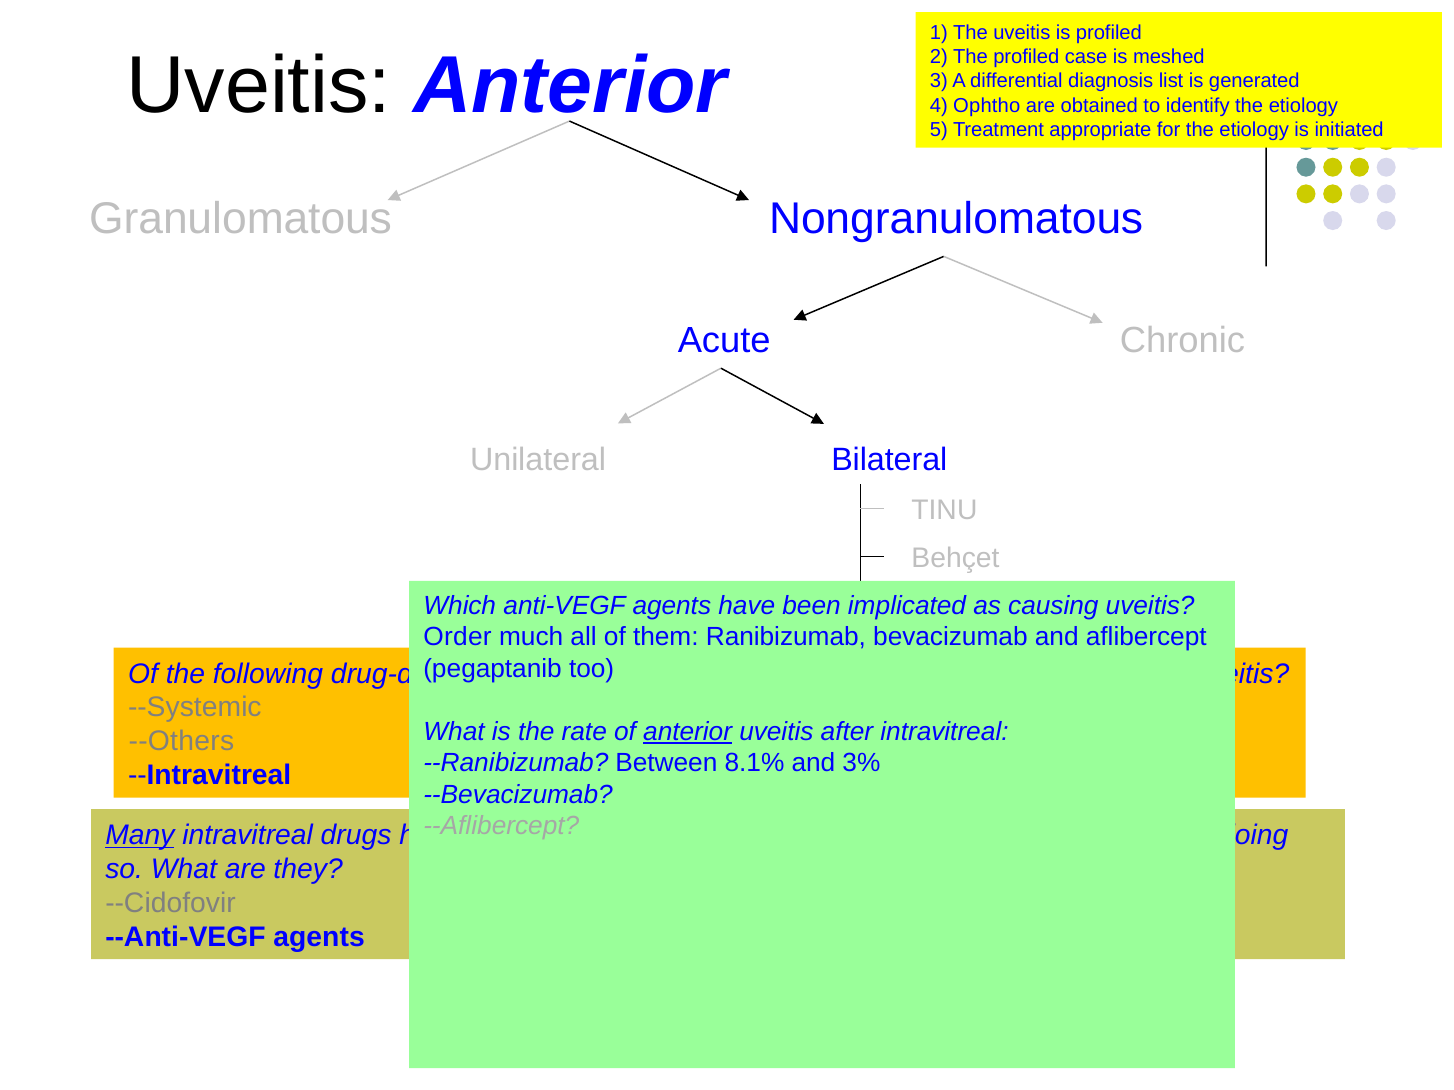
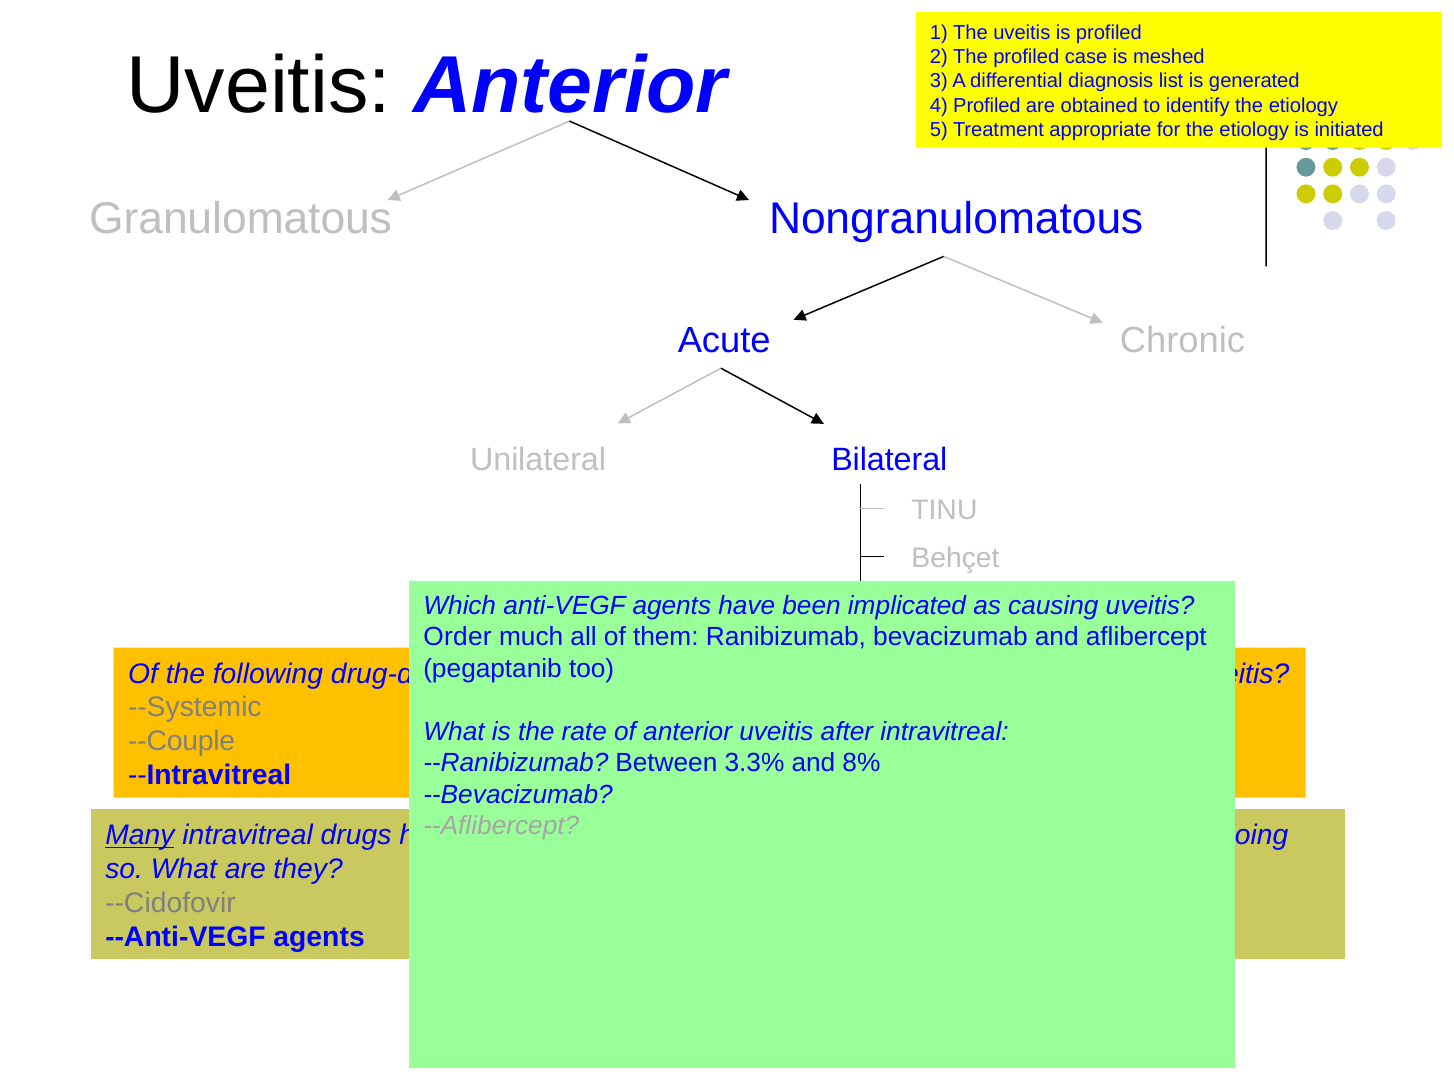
4 Ophtho: Ophtho -> Profiled (987, 106)
anterior underline: present -> none (688, 732)
--Others: --Others -> --Couple (182, 742)
8.1%: 8.1% -> 3.3% (754, 764)
3%: 3% -> 8% (861, 764)
